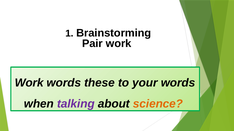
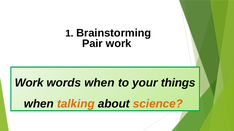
words these: these -> when (99, 83)
your words: words -> things (178, 83)
talking colour: purple -> orange (76, 104)
